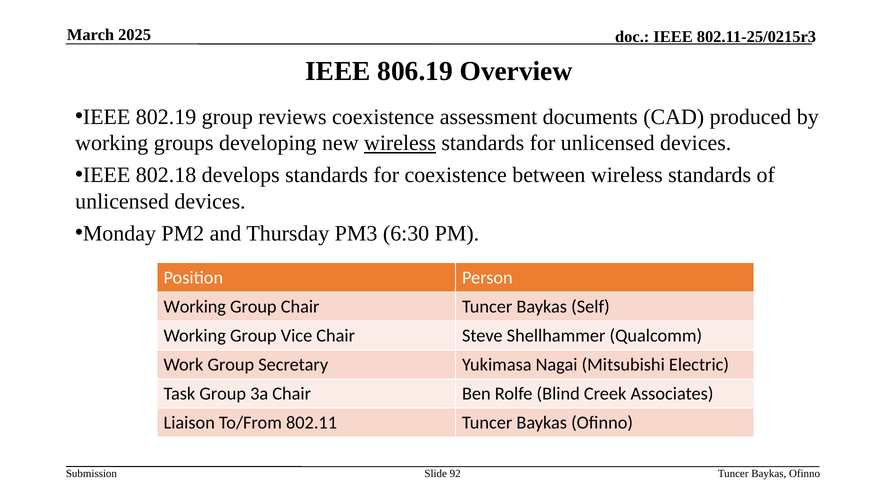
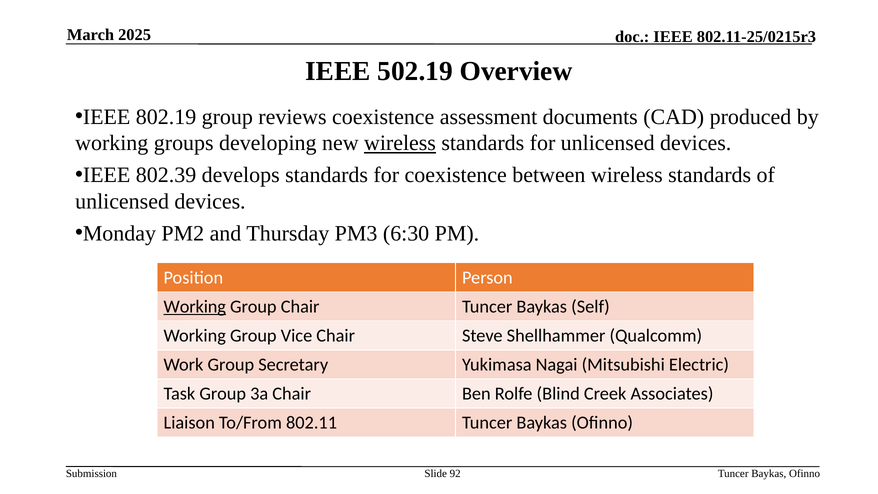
806.19: 806.19 -> 502.19 (415, 71)
802.18: 802.18 -> 802.39 (166, 175)
Working underline: none -> present (195, 306)
